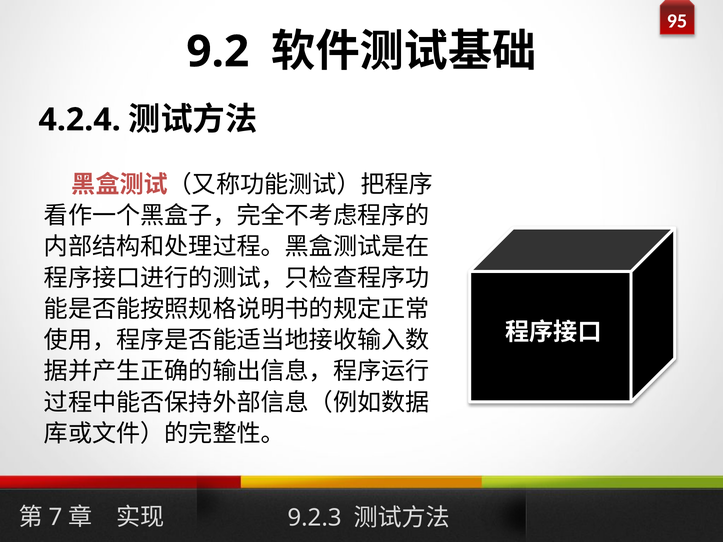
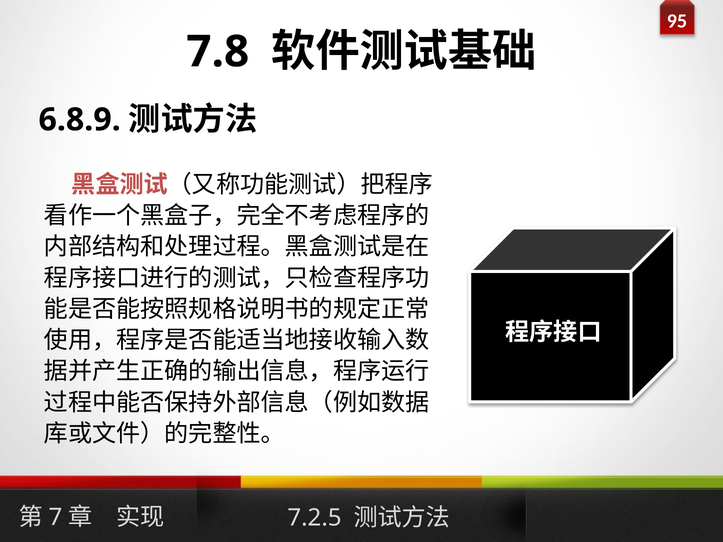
9.2: 9.2 -> 7.8 (218, 52)
4.2.4: 4.2.4 -> 6.8.9 (80, 120)
9.2.3: 9.2.3 -> 7.2.5 (315, 518)
